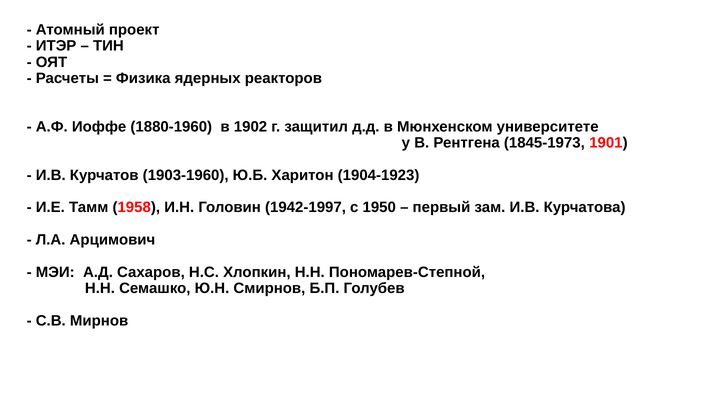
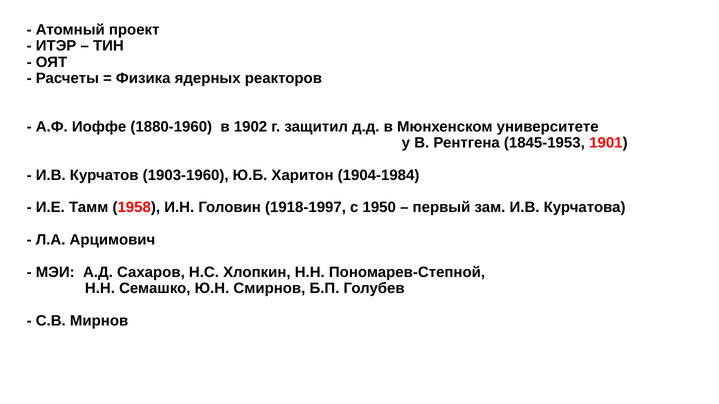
1845-1973: 1845-1973 -> 1845-1953 (544, 143)
1904-1923: 1904-1923 -> 1904-1984 (379, 175)
1942-1997: 1942-1997 -> 1918-1997 (305, 208)
